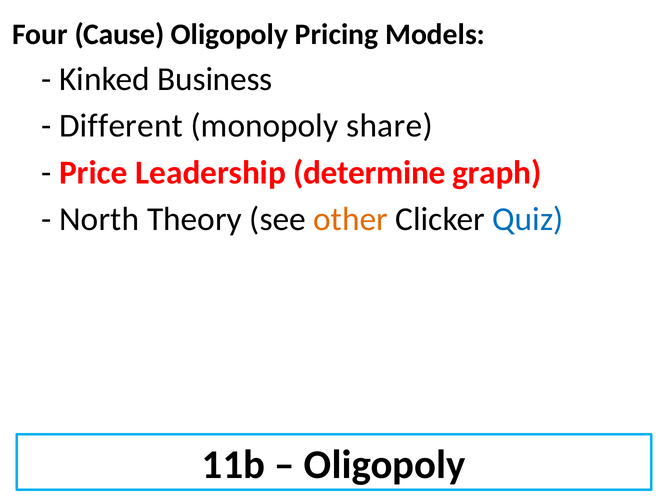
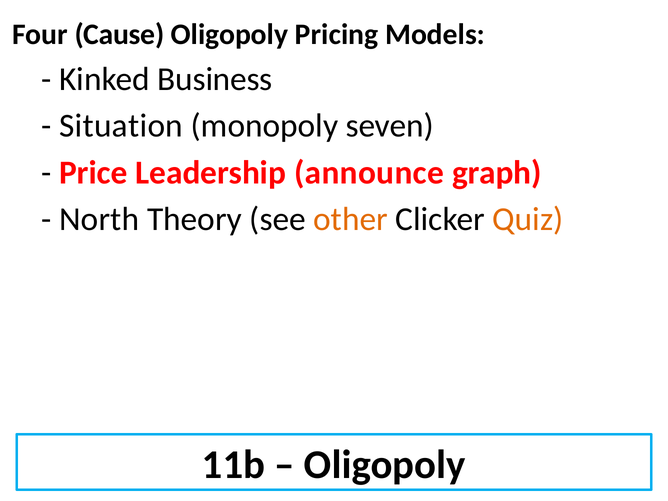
Different: Different -> Situation (121, 126)
share: share -> seven (390, 126)
determine: determine -> announce (369, 173)
Quiz colour: blue -> orange (528, 219)
